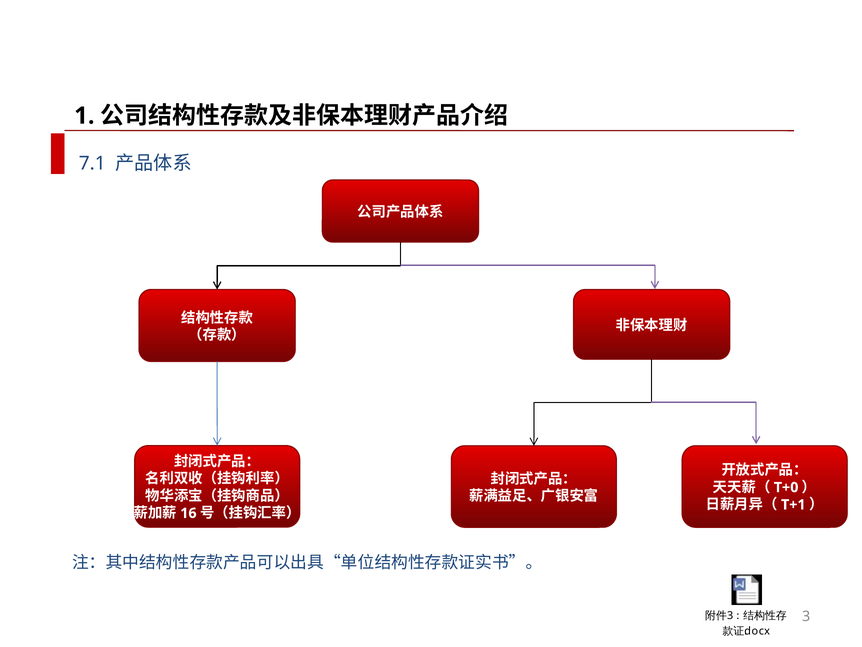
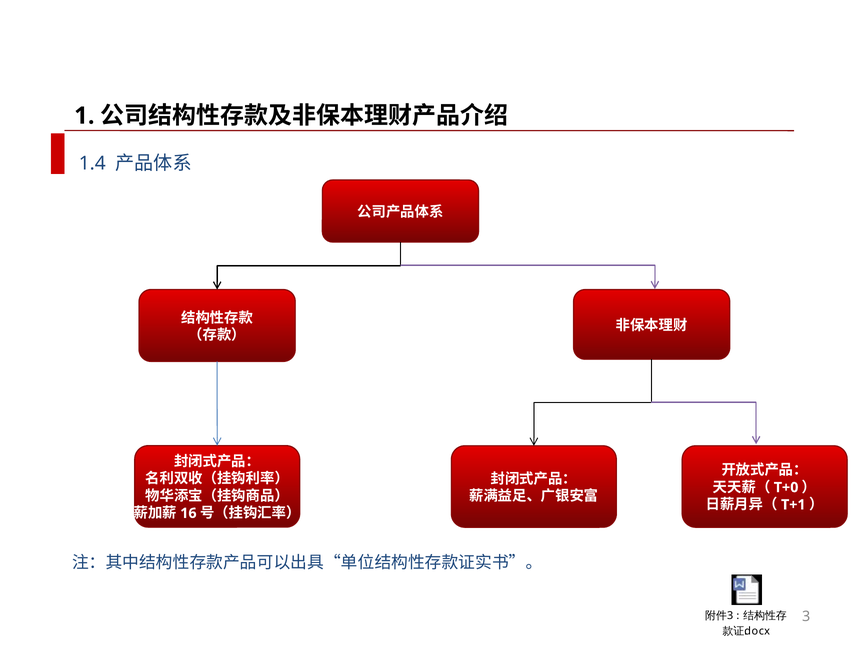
7.1: 7.1 -> 1.4 (92, 163)
